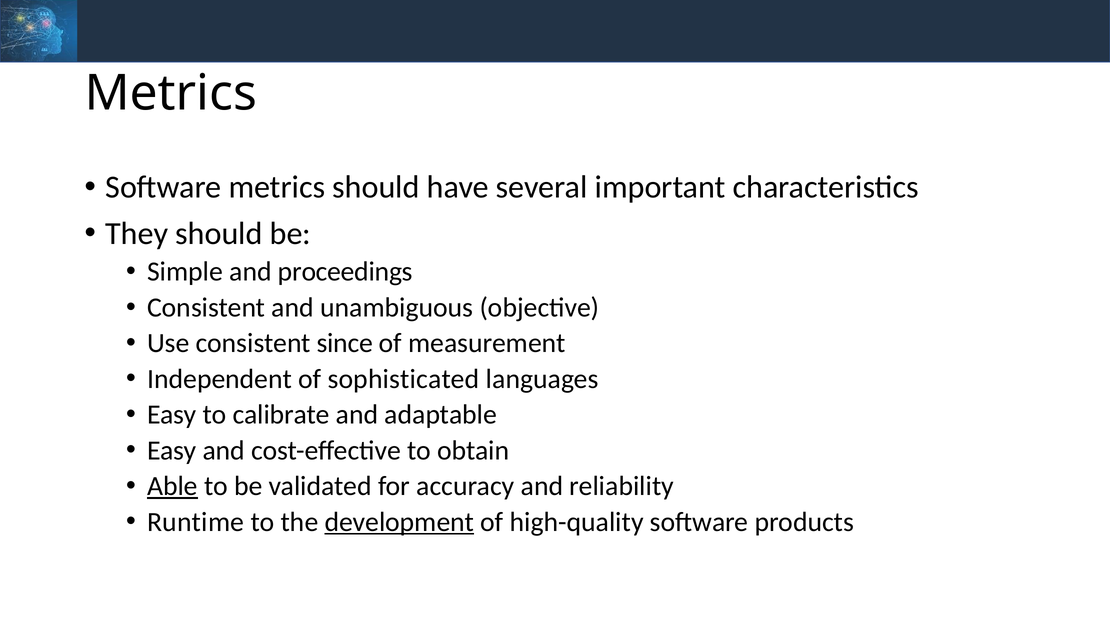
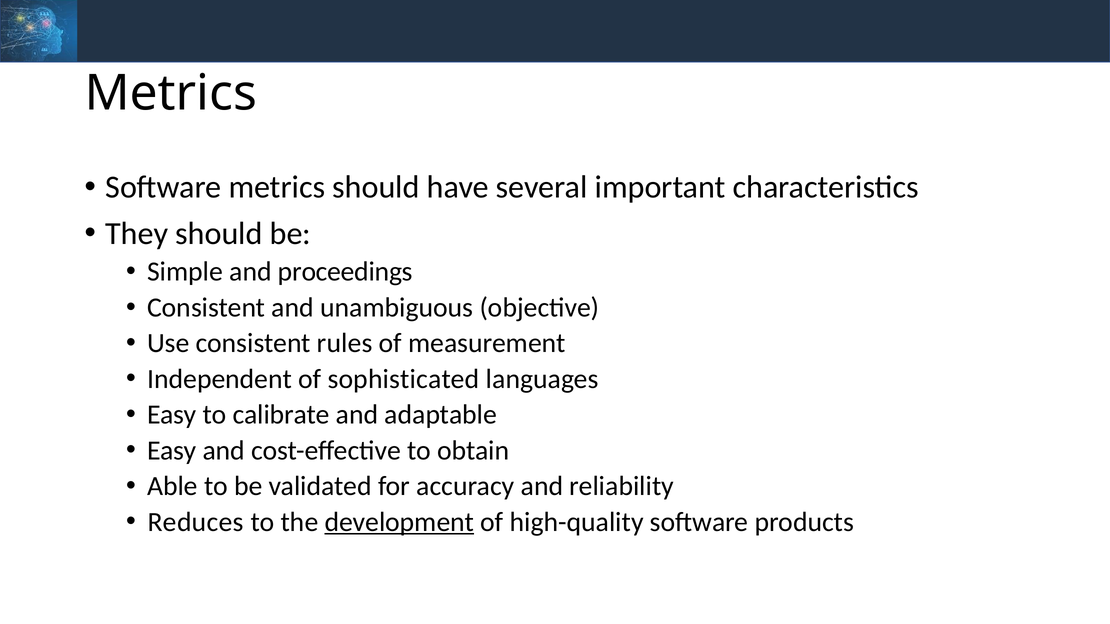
since: since -> rules (345, 343)
Able underline: present -> none (172, 486)
Runtime: Runtime -> Reduces (196, 522)
